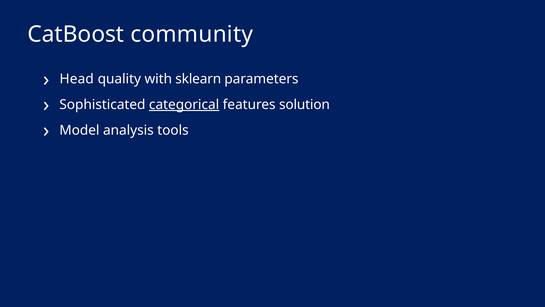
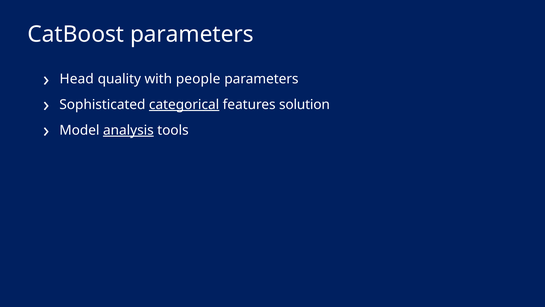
CatBoost community: community -> parameters (192, 34)
sklearn: sklearn -> people (198, 79)
analysis underline: none -> present (128, 130)
